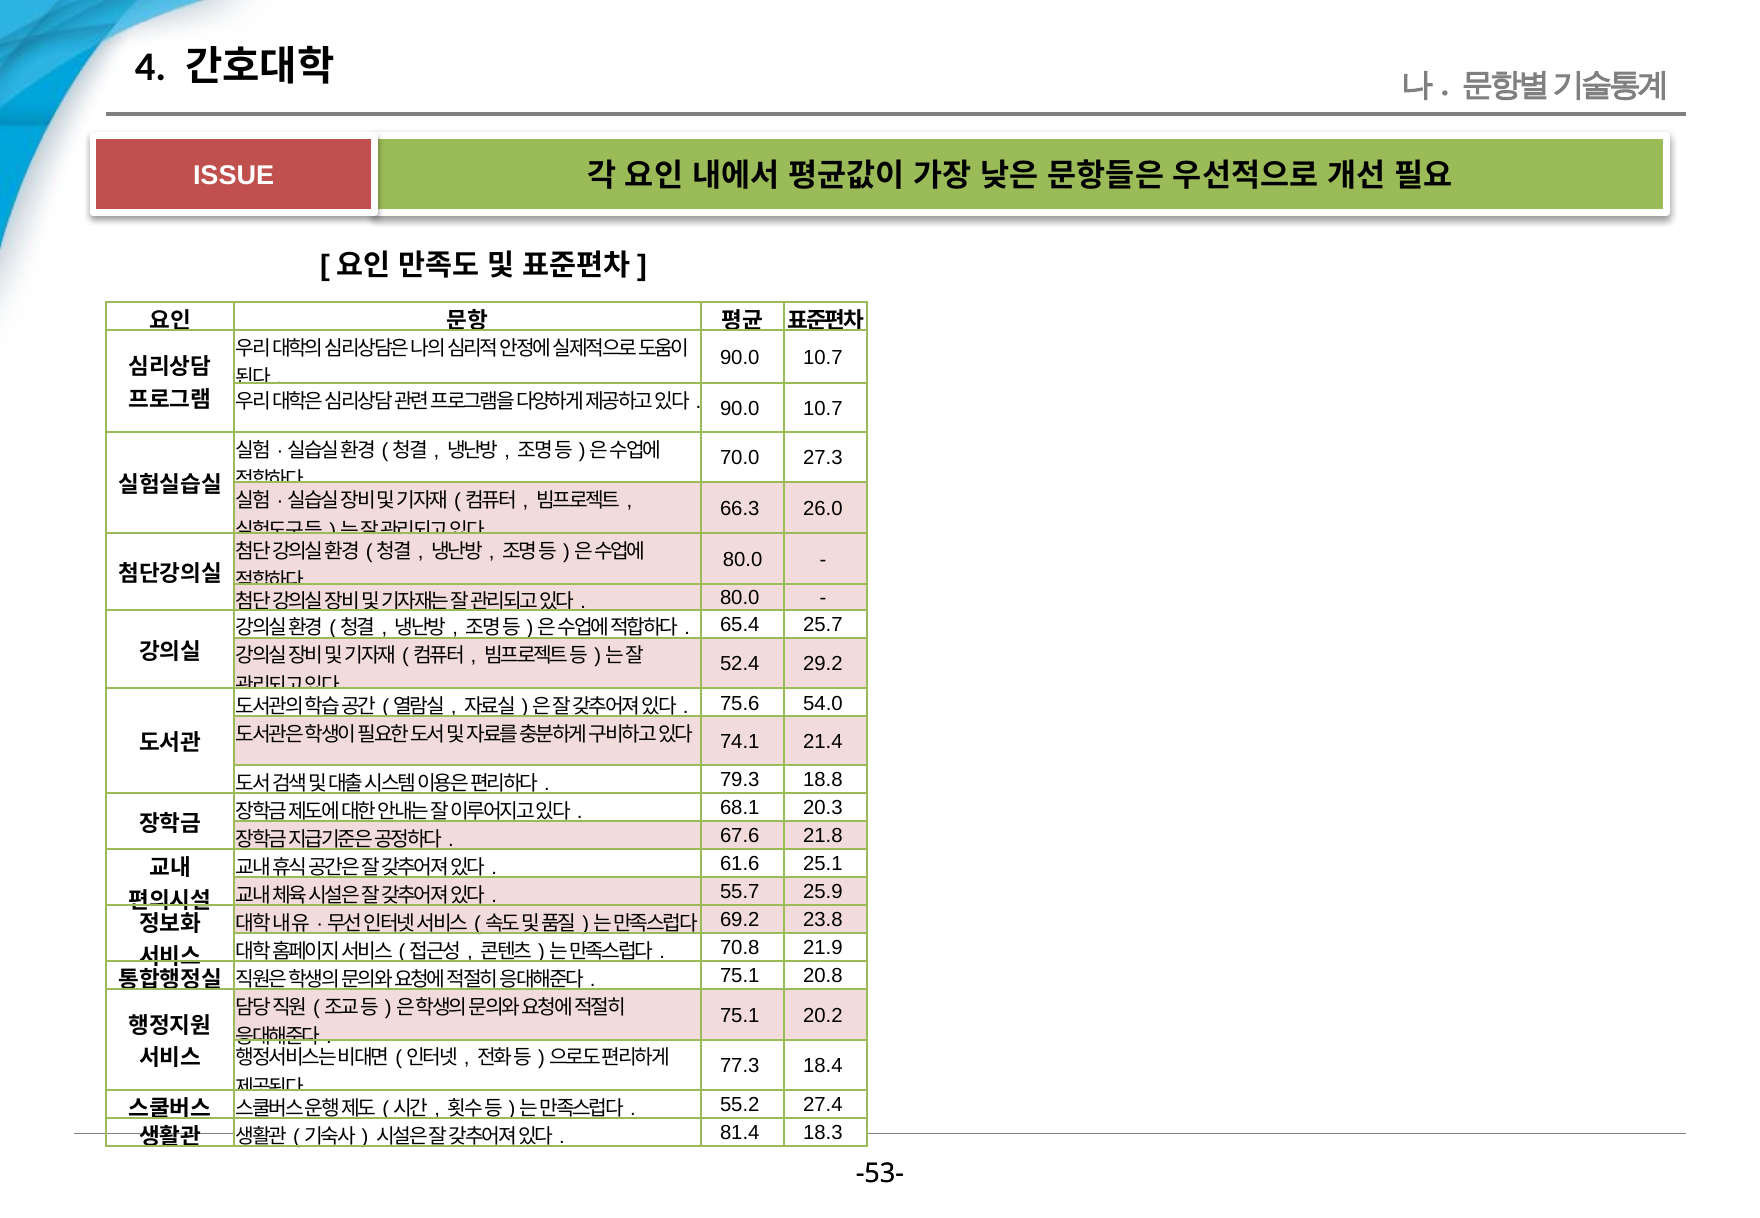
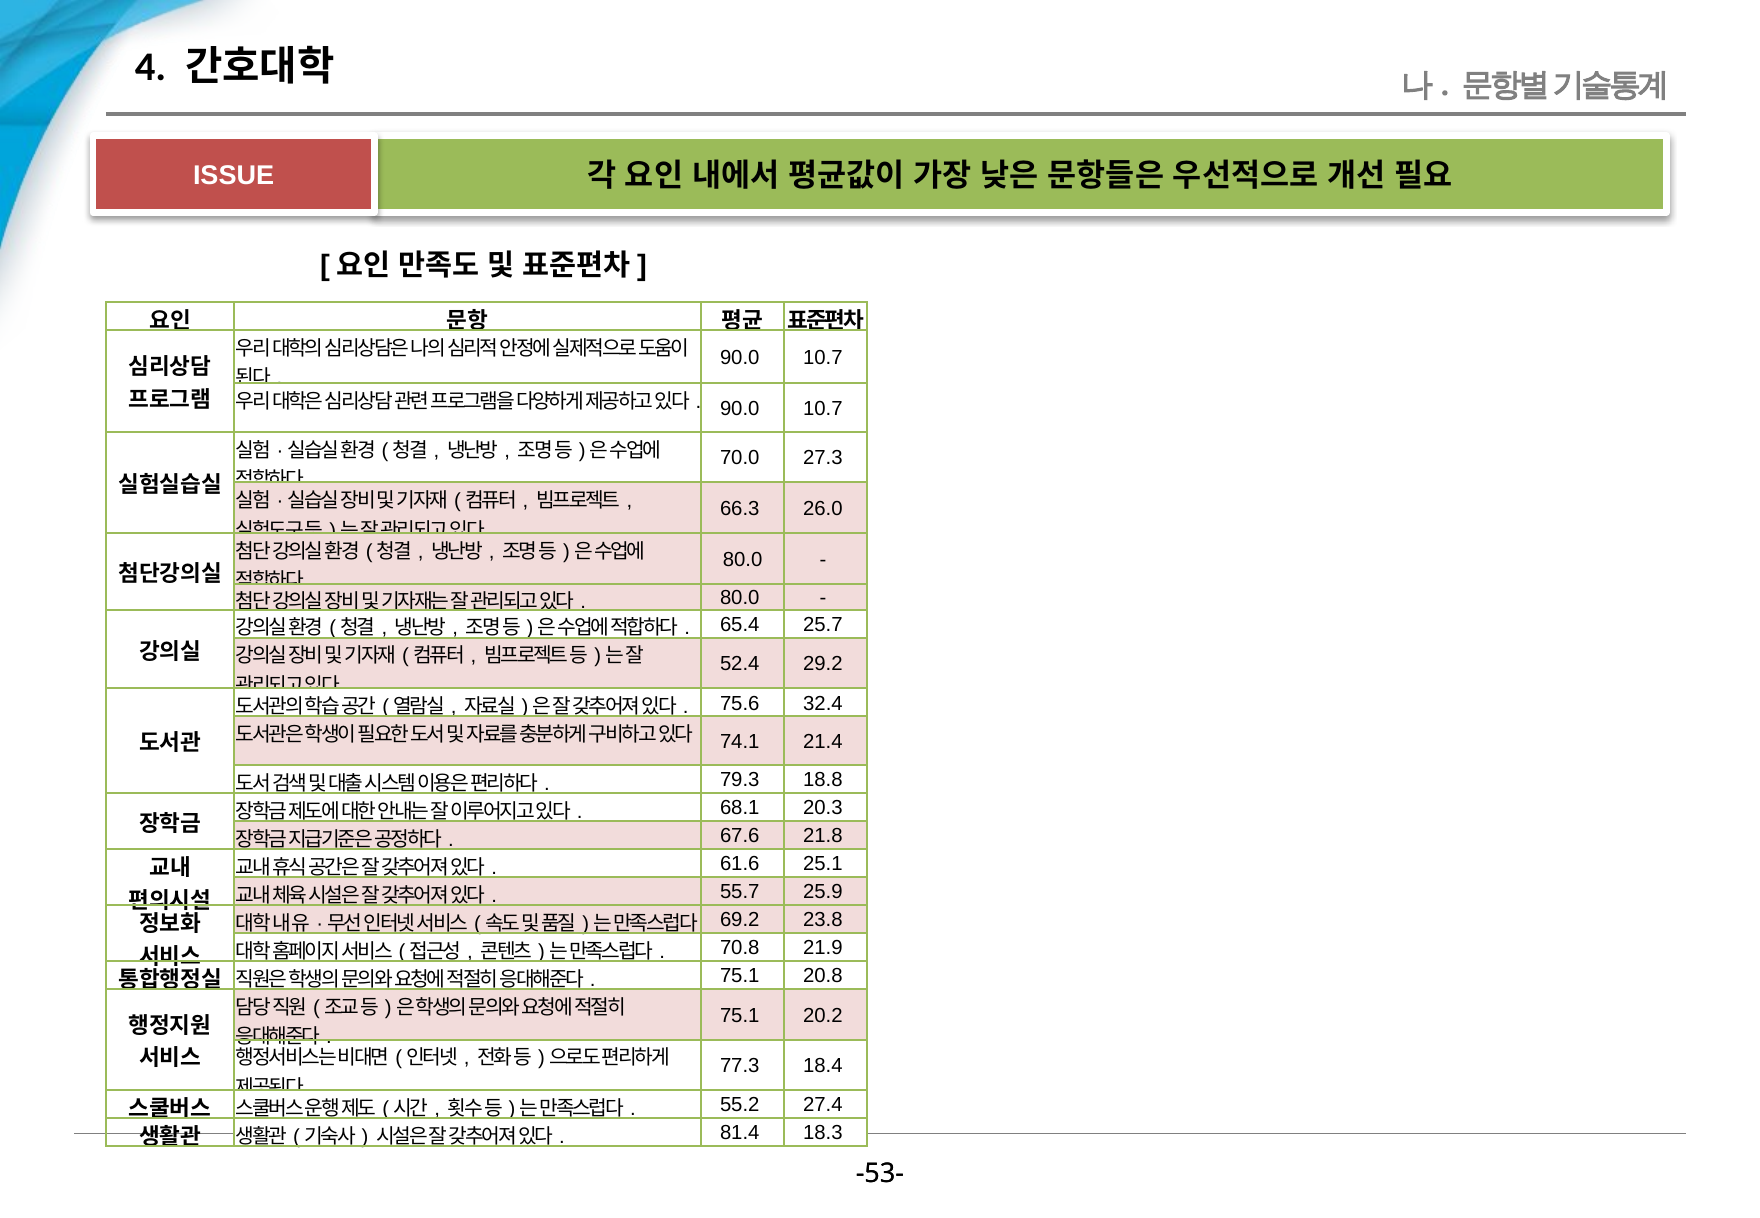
54.0: 54.0 -> 32.4 (823, 704)
